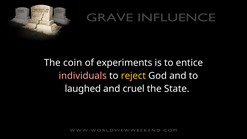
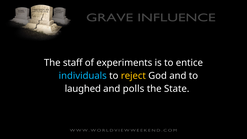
coin: coin -> staff (73, 63)
individuals colour: pink -> light blue (83, 76)
cruel: cruel -> polls (134, 89)
